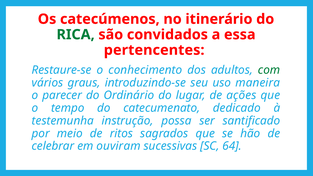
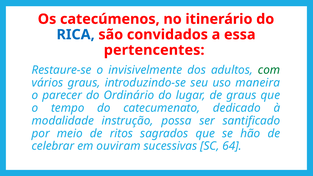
RICA colour: green -> blue (76, 35)
conhecimento: conhecimento -> invisivelmente (145, 70)
de ações: ações -> graus (241, 95)
testemunha: testemunha -> modalidade (63, 121)
